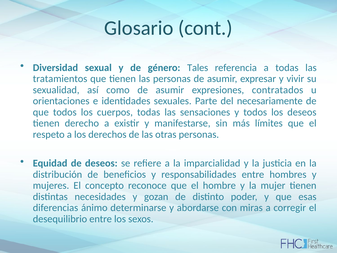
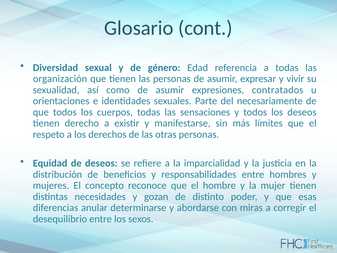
Tales: Tales -> Edad (198, 68)
tratamientos: tratamientos -> organización (60, 79)
ánimo: ánimo -> anular (94, 208)
